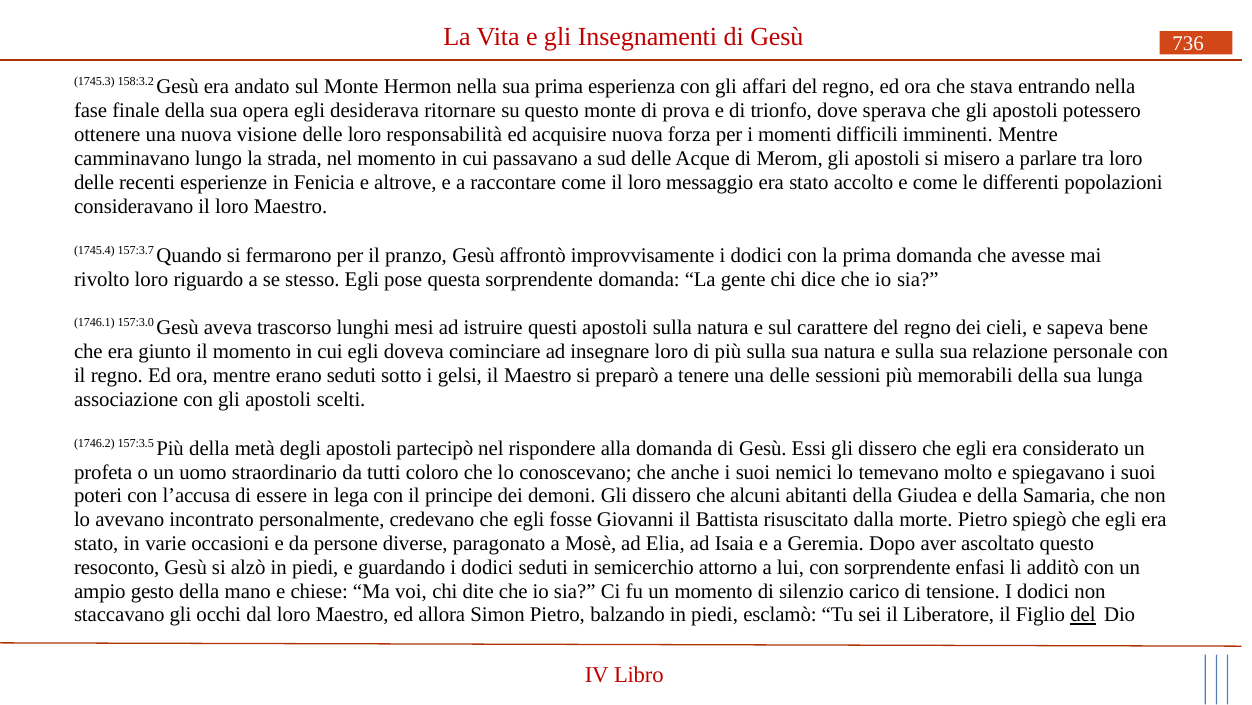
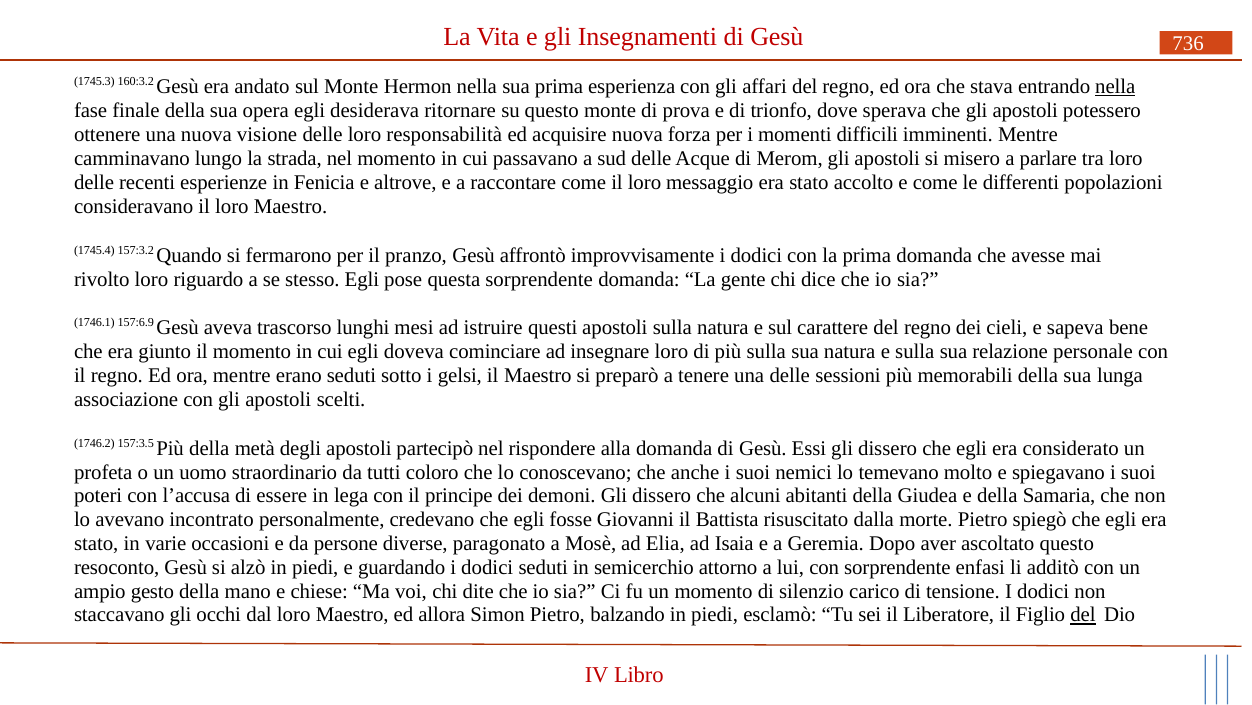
158:3.2: 158:3.2 -> 160:3.2 (136, 82)
nella underline: none -> present (1115, 87)
157:3.7: 157:3.7 -> 157:3.2 (136, 251)
157:3.0: 157:3.0 -> 157:6.9 (136, 323)
